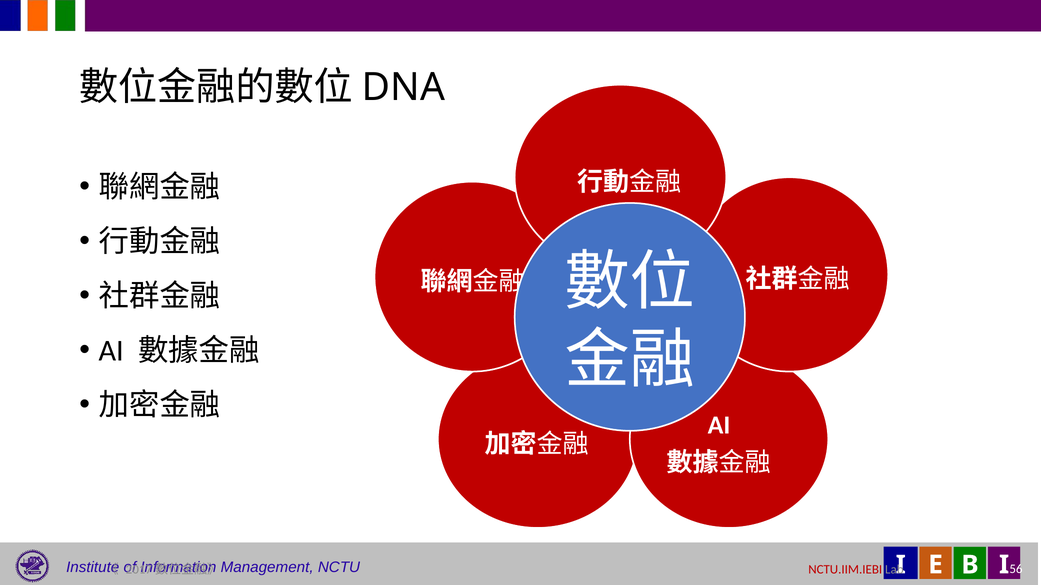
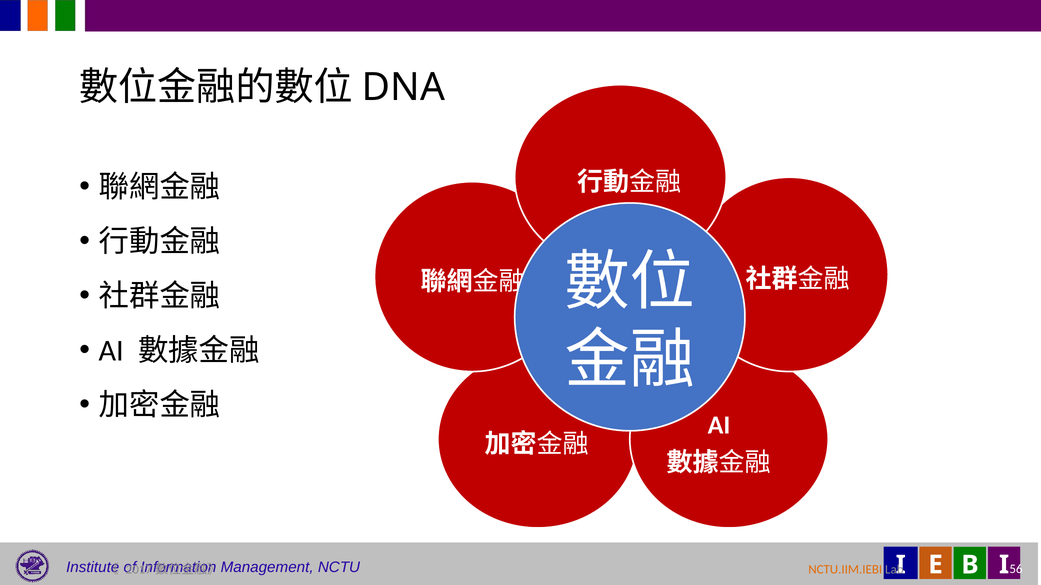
NCTU.IIM.IEBI colour: red -> orange (845, 570)
